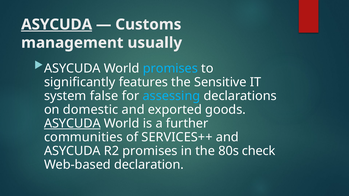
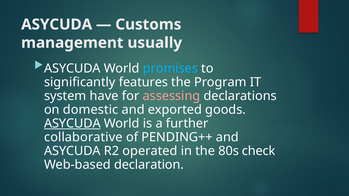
ASYCUDA underline: present -> none (57, 25)
Sensitive: Sensitive -> Program (220, 82)
false: false -> have (104, 96)
assessing colour: light blue -> pink (171, 96)
communities: communities -> collaborative (83, 137)
SERVICES++: SERVICES++ -> PENDING++ (177, 137)
R2 promises: promises -> operated (150, 151)
